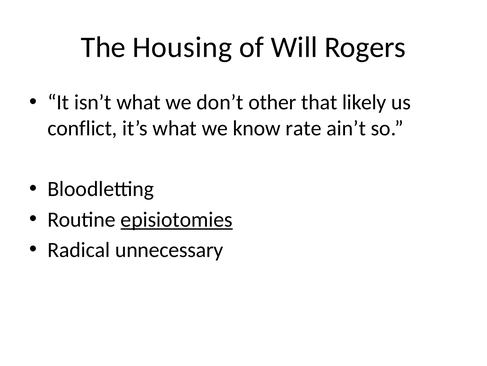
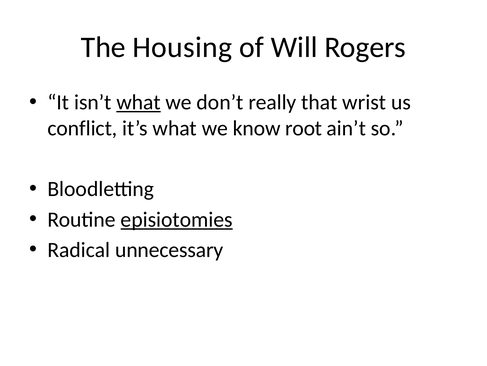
what underline: none -> present (139, 102)
other: other -> really (272, 102)
likely: likely -> wrist (364, 102)
rate: rate -> root (304, 128)
